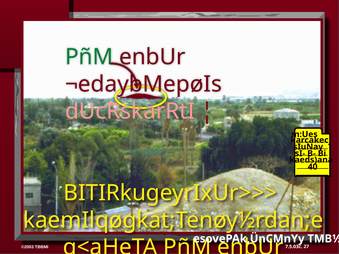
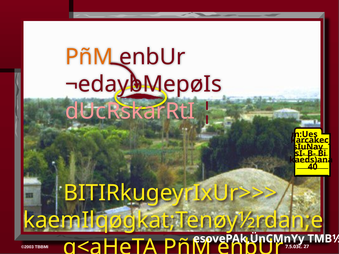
PñM colour: green -> orange (89, 57)
